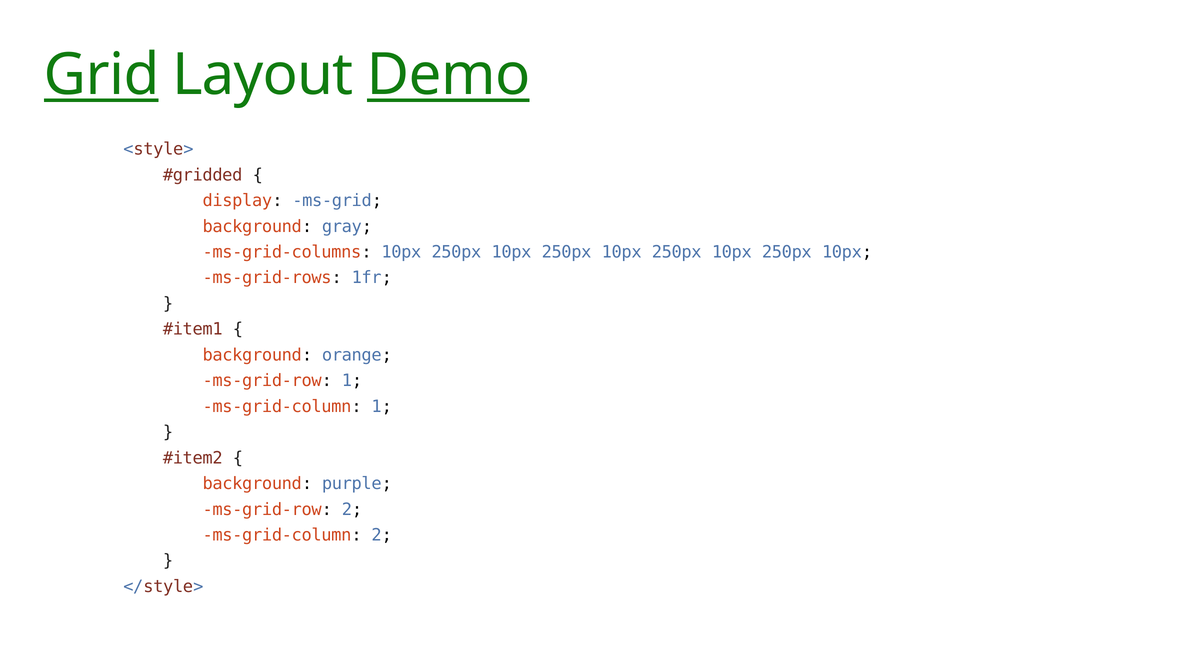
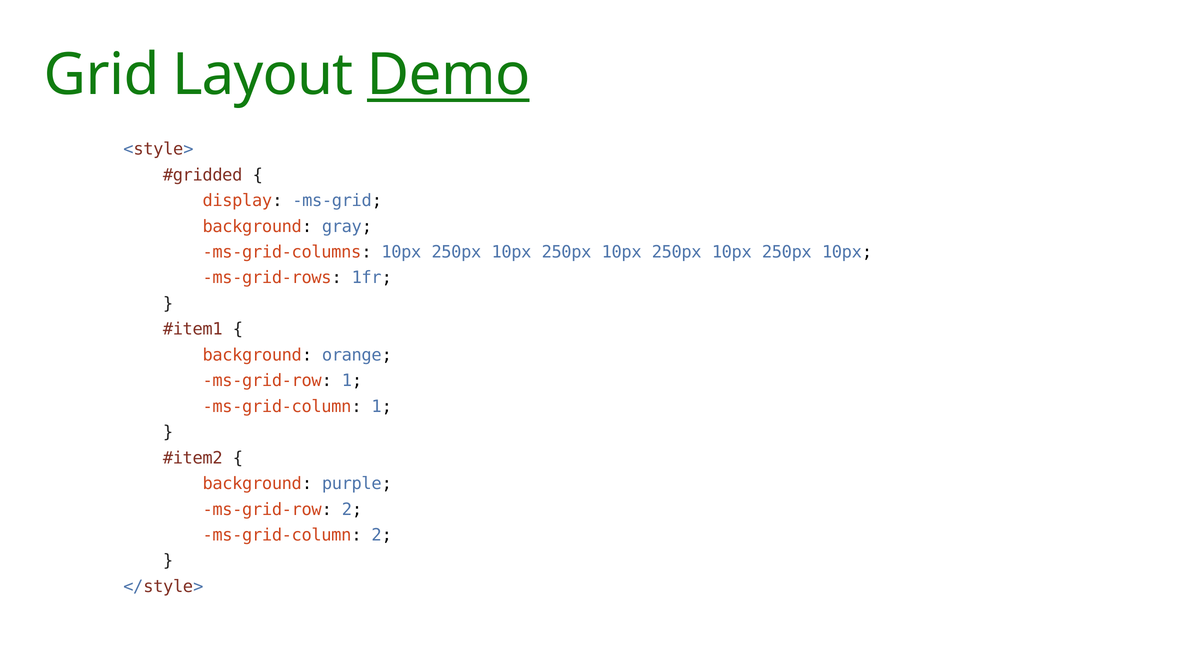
Grid underline: present -> none (102, 75)
